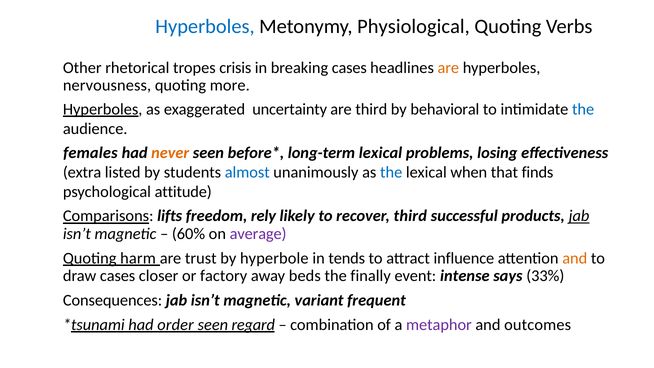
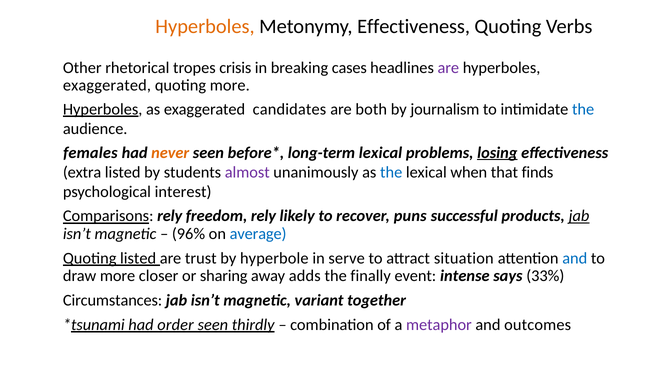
Hyperboles colour: blue -> orange (205, 26)
Metonymy Physiological: Physiological -> Effectiveness (414, 26)
are colour: orange -> purple (448, 68)
nervousness: nervousness -> exaggerated (107, 85)
uncertainty: uncertainty -> candidates (289, 109)
are third: third -> both (371, 109)
behavioral: behavioral -> journalism (445, 109)
losing underline: none -> present (497, 153)
almost colour: blue -> purple (247, 172)
attitude: attitude -> interest (183, 192)
Comparisons lifts: lifts -> rely (170, 216)
recover third: third -> puns (410, 216)
60%: 60% -> 96% (188, 234)
average colour: purple -> blue (258, 234)
Quoting harm: harm -> listed (138, 258)
tends: tends -> serve (347, 258)
influence: influence -> situation (464, 258)
and colour: orange -> blue (575, 258)
draw cases: cases -> more (118, 276)
factory: factory -> sharing (224, 276)
beds: beds -> adds (305, 276)
Consequences: Consequences -> Circumstances (113, 300)
frequent: frequent -> together (377, 300)
regard: regard -> thirdly (253, 325)
